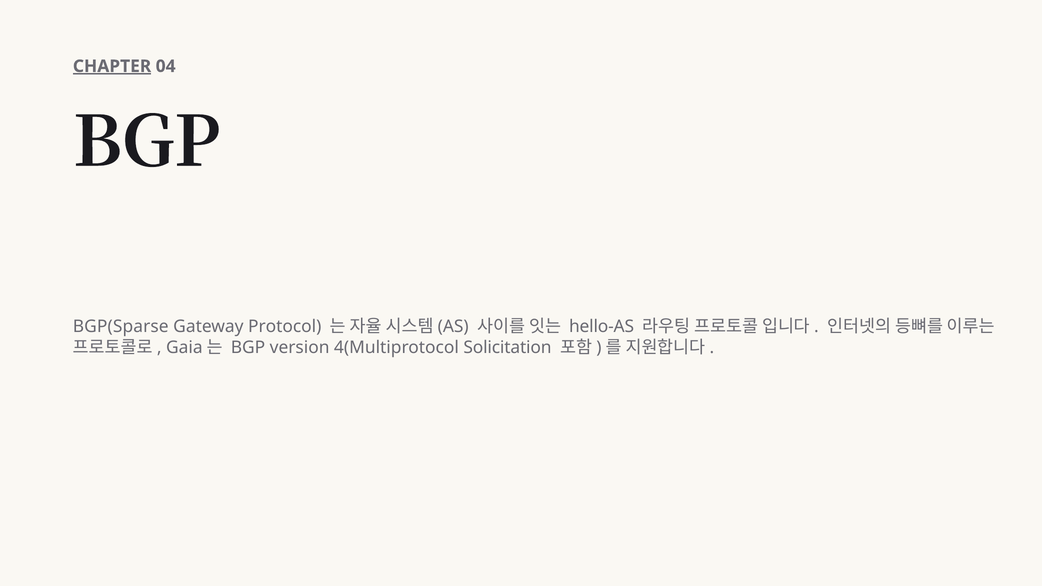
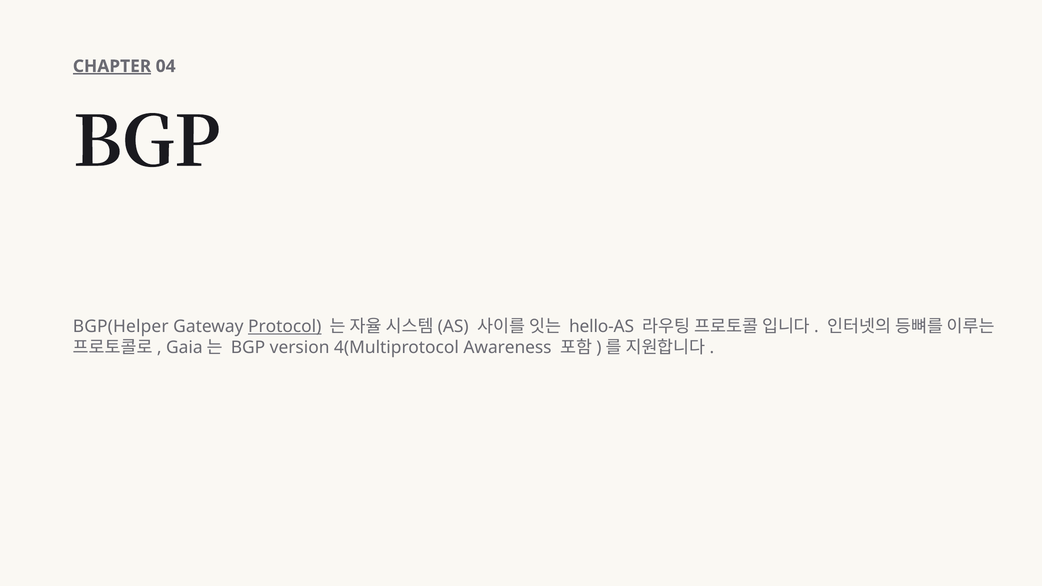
BGP(Sparse: BGP(Sparse -> BGP(Helper (121, 327)
Protocol underline: none -> present (285, 327)
Solicitation: Solicitation -> Awareness (507, 348)
